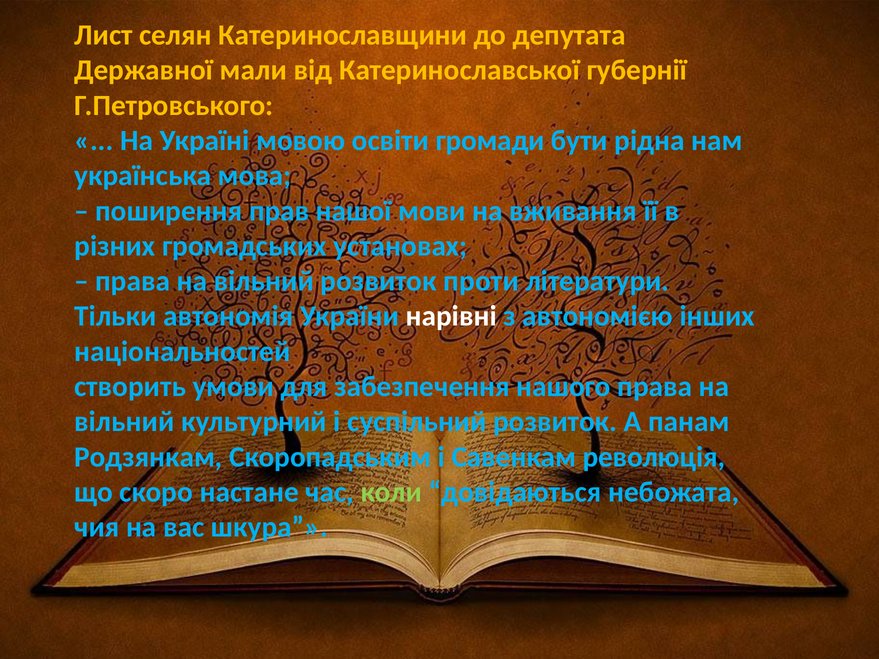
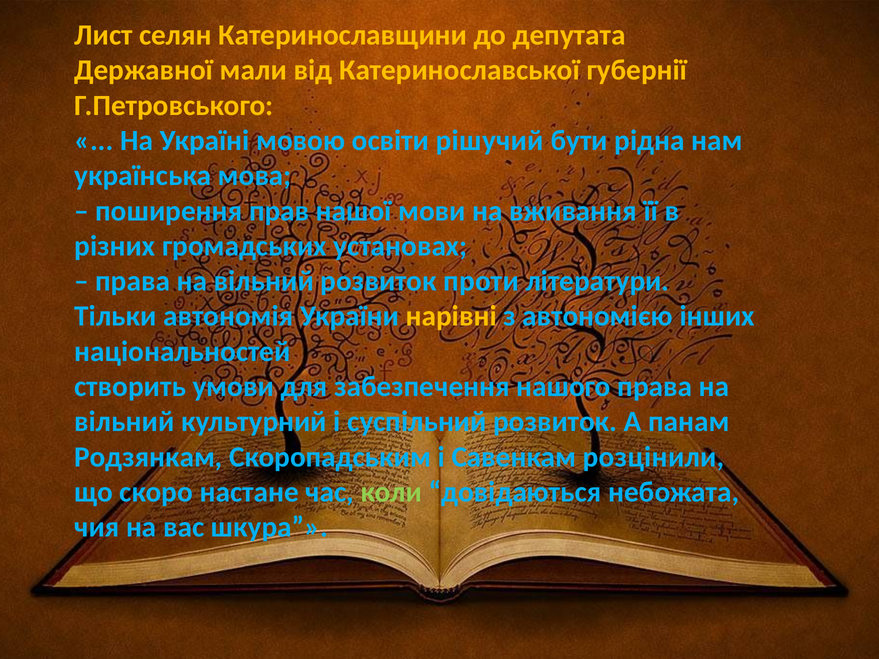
громади: громади -> рішучий (490, 141)
нарівні colour: white -> yellow (451, 316)
революція: революція -> розцінили (654, 457)
